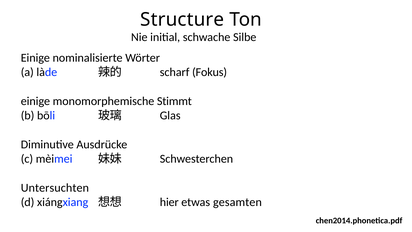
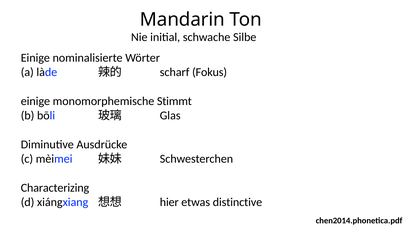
Structure: Structure -> Mandarin (182, 20)
Untersuchten: Untersuchten -> Characterizing (55, 188)
gesamten: gesamten -> distinctive (238, 202)
